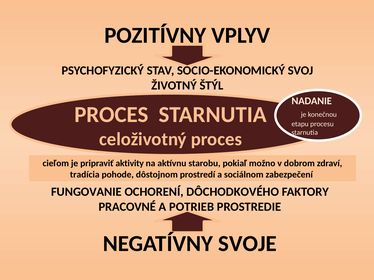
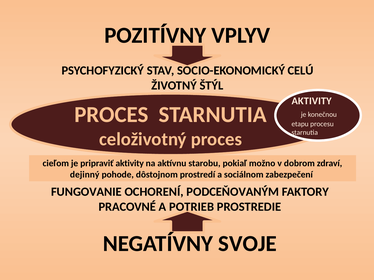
SVOJ: SVOJ -> CELÚ (301, 71)
NADANIE: NADANIE -> AKTIVITY (312, 101)
tradícia: tradícia -> dejinný (85, 175)
DÔCHODKOVÉHO: DÔCHODKOVÉHO -> PODCEŇOVANÝM (233, 192)
